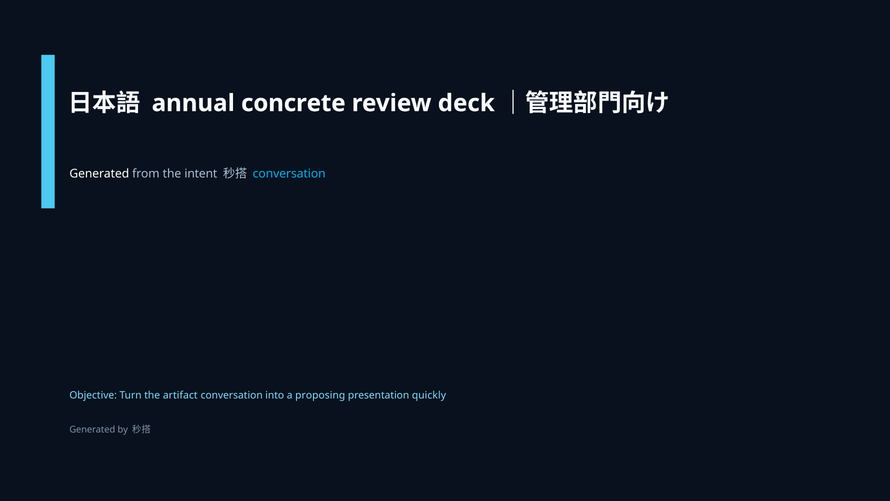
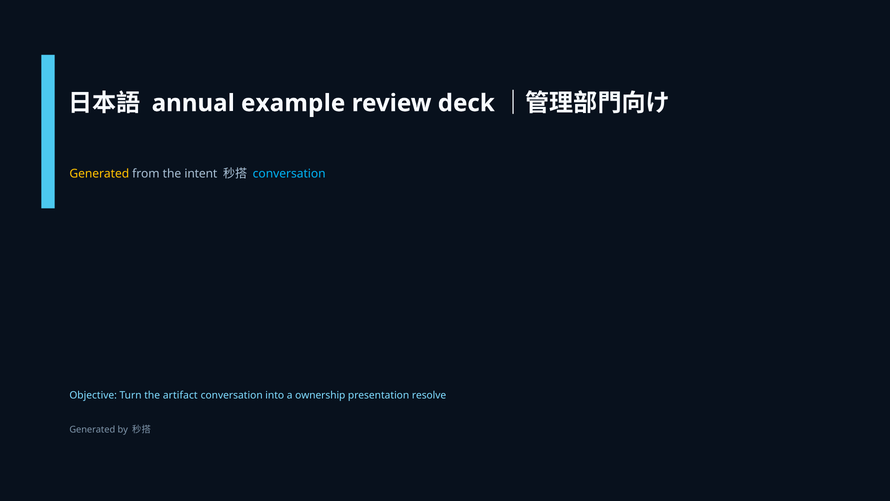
concrete: concrete -> example (293, 103)
Generated colour: white -> yellow (99, 174)
proposing: proposing -> ownership (320, 395)
quickly: quickly -> resolve (429, 395)
